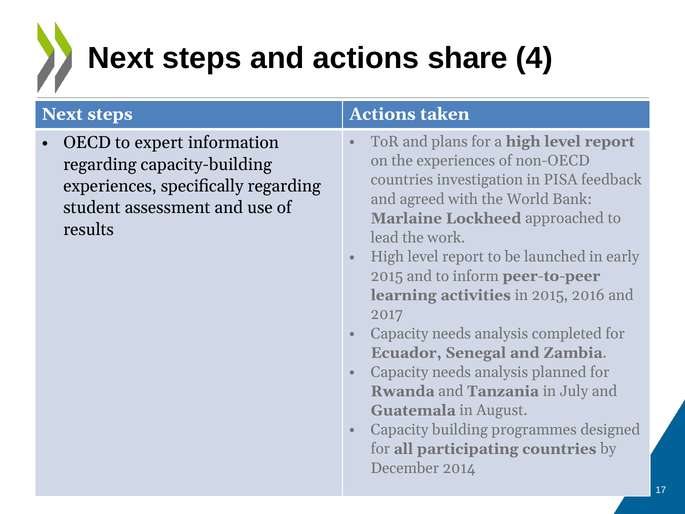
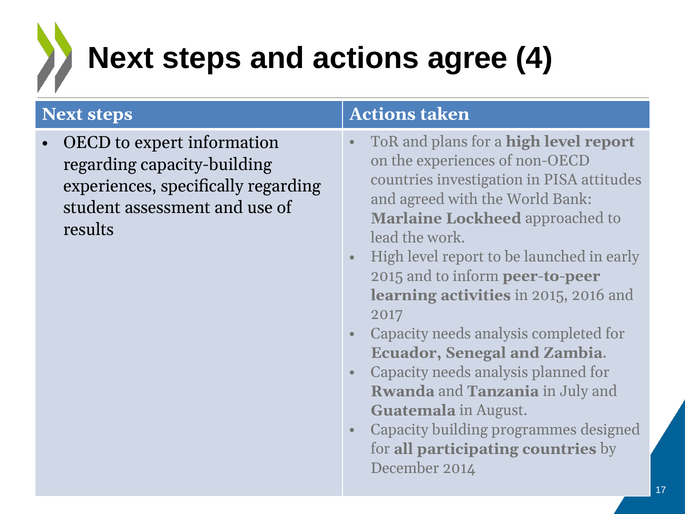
share: share -> agree (468, 58)
feedback: feedback -> attitudes (611, 180)
